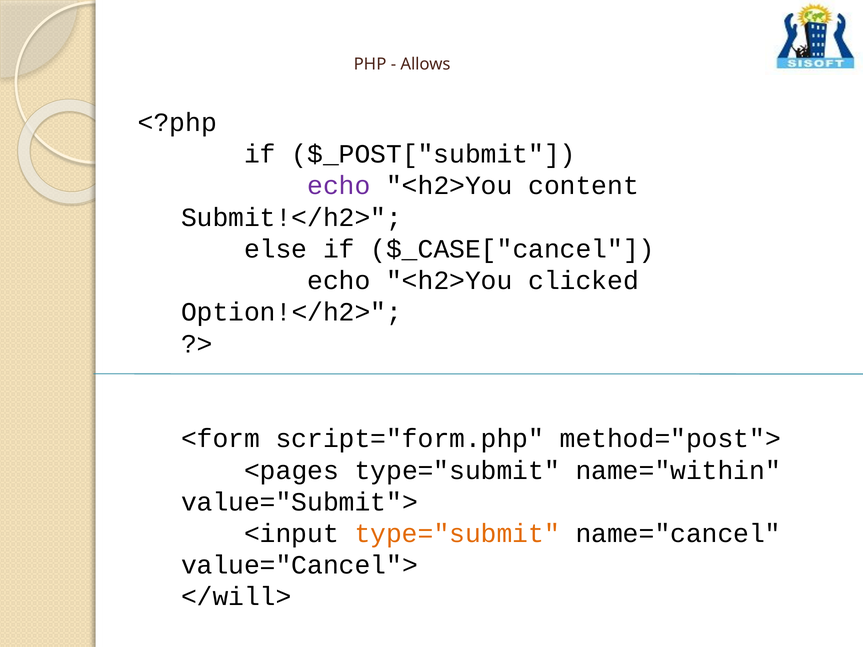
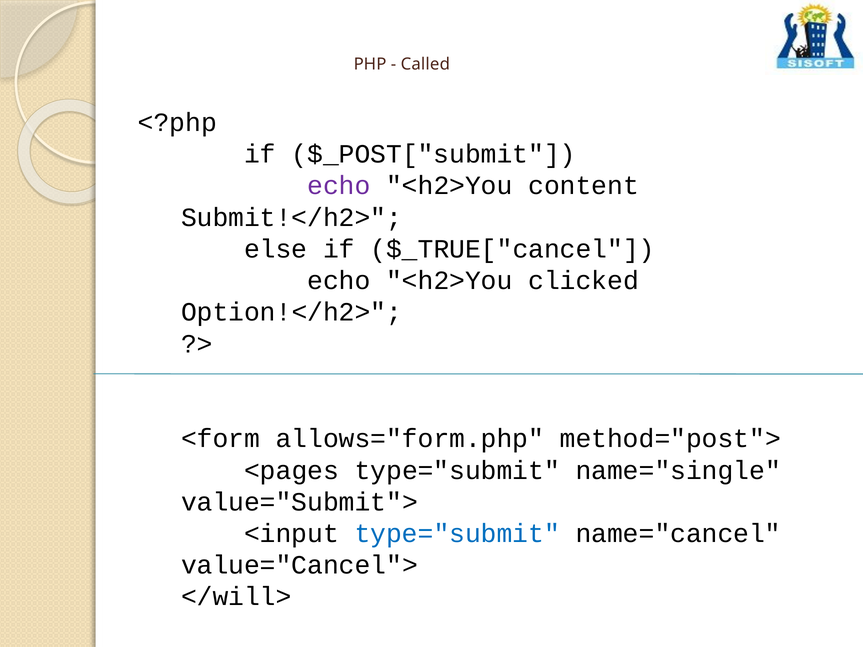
Allows: Allows -> Called (425, 64)
$_CASE["cancel: $_CASE["cancel -> $_TRUE["cancel (513, 249)
script="form.php: script="form.php -> allows="form.php (410, 439)
name="within: name="within -> name="single (678, 471)
type="submit colour: orange -> blue (457, 534)
